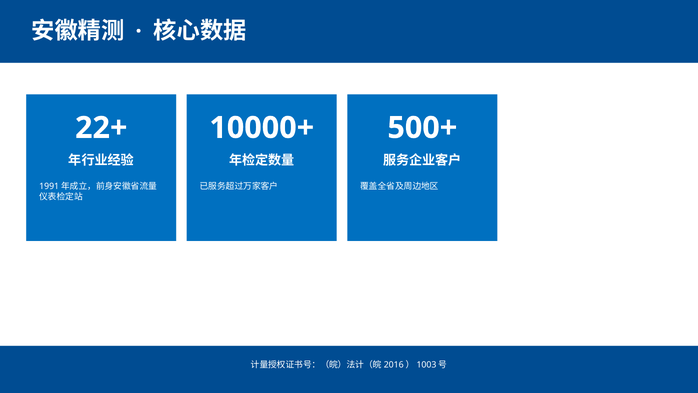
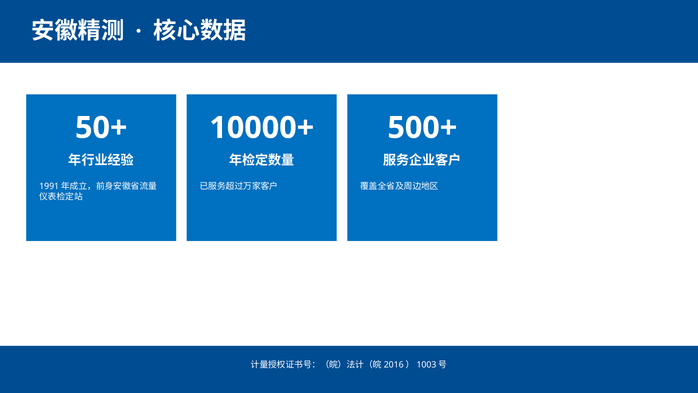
22+: 22+ -> 50+ (101, 128)
